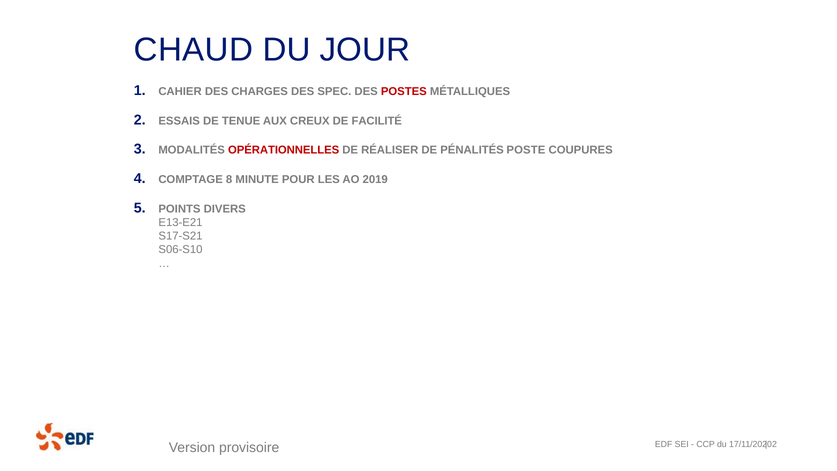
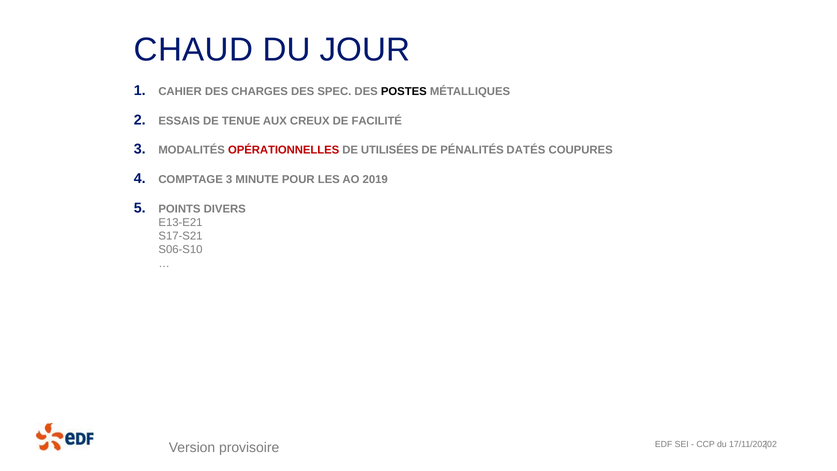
POSTES colour: red -> black (404, 92)
RÉALISER: RÉALISER -> UTILISÉES (390, 150)
POSTE: POSTE -> DATÉS (526, 150)
COMPTAGE 8: 8 -> 3 (229, 179)
